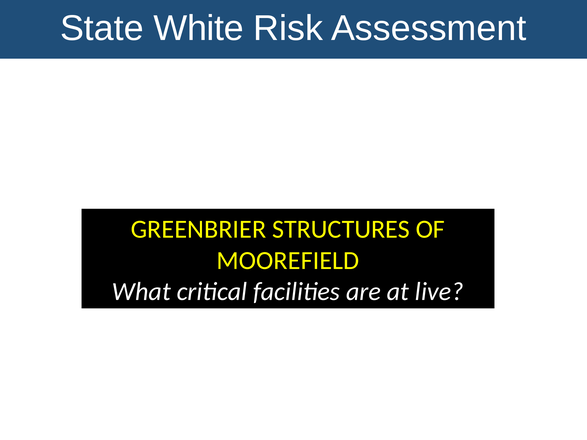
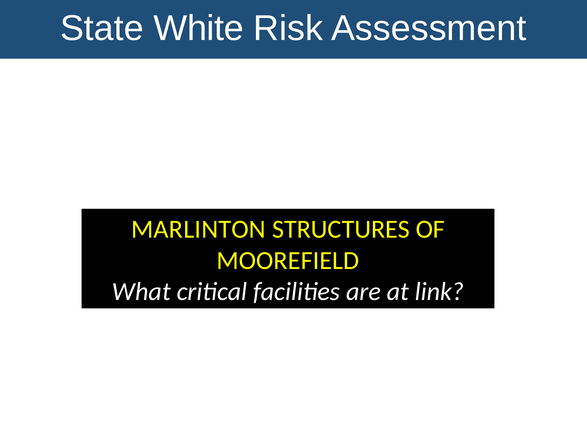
GREENBRIER: GREENBRIER -> MARLINTON (198, 229)
live: live -> link (439, 292)
